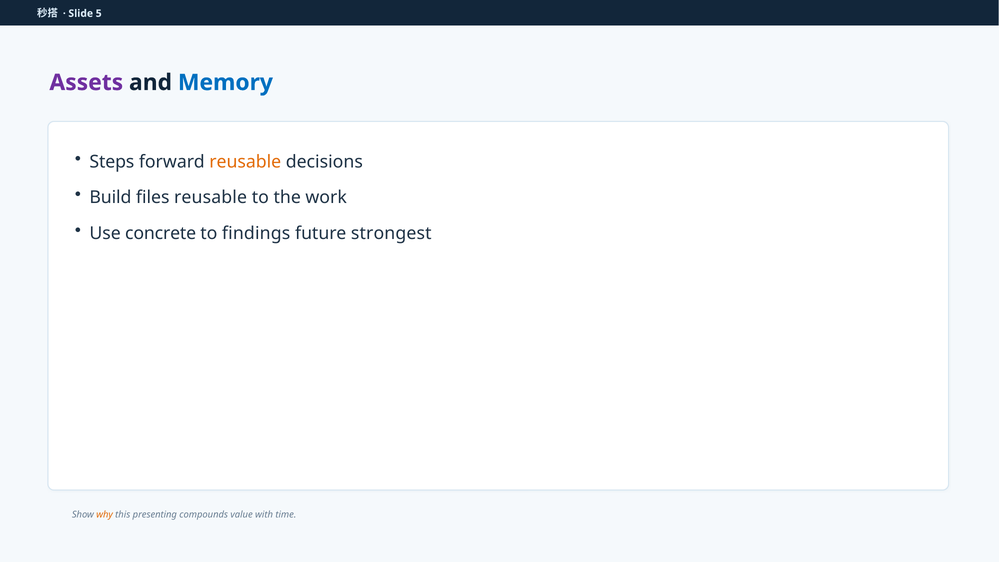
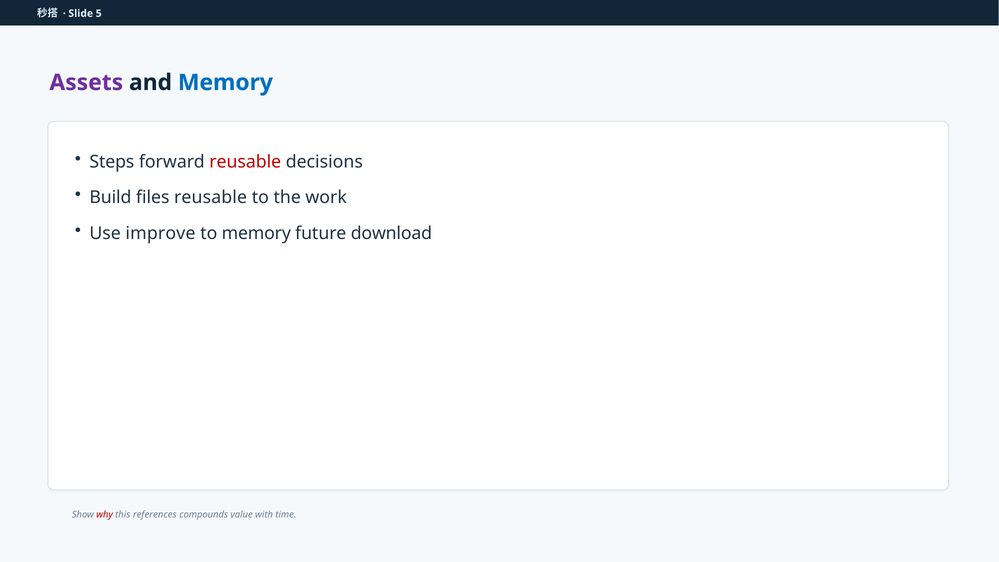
reusable colour: orange -> red (245, 162)
concrete: concrete -> improve (160, 233)
to findings: findings -> memory (256, 233)
strongest: strongest -> download (391, 233)
why colour: orange -> red (105, 515)
presenting: presenting -> references (155, 515)
